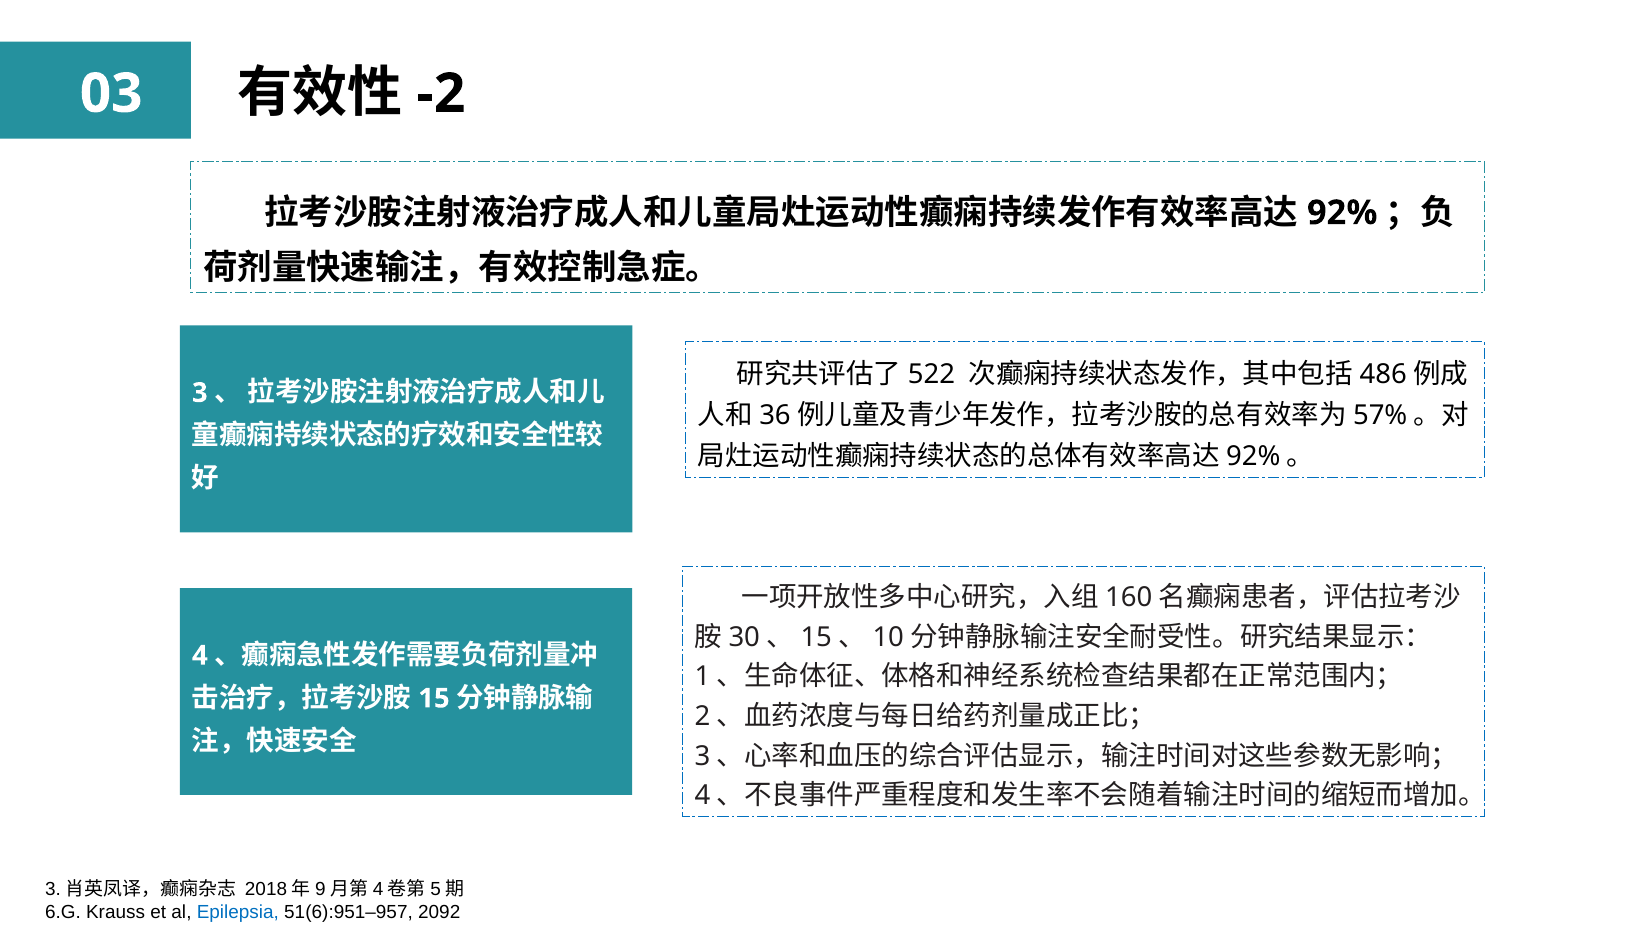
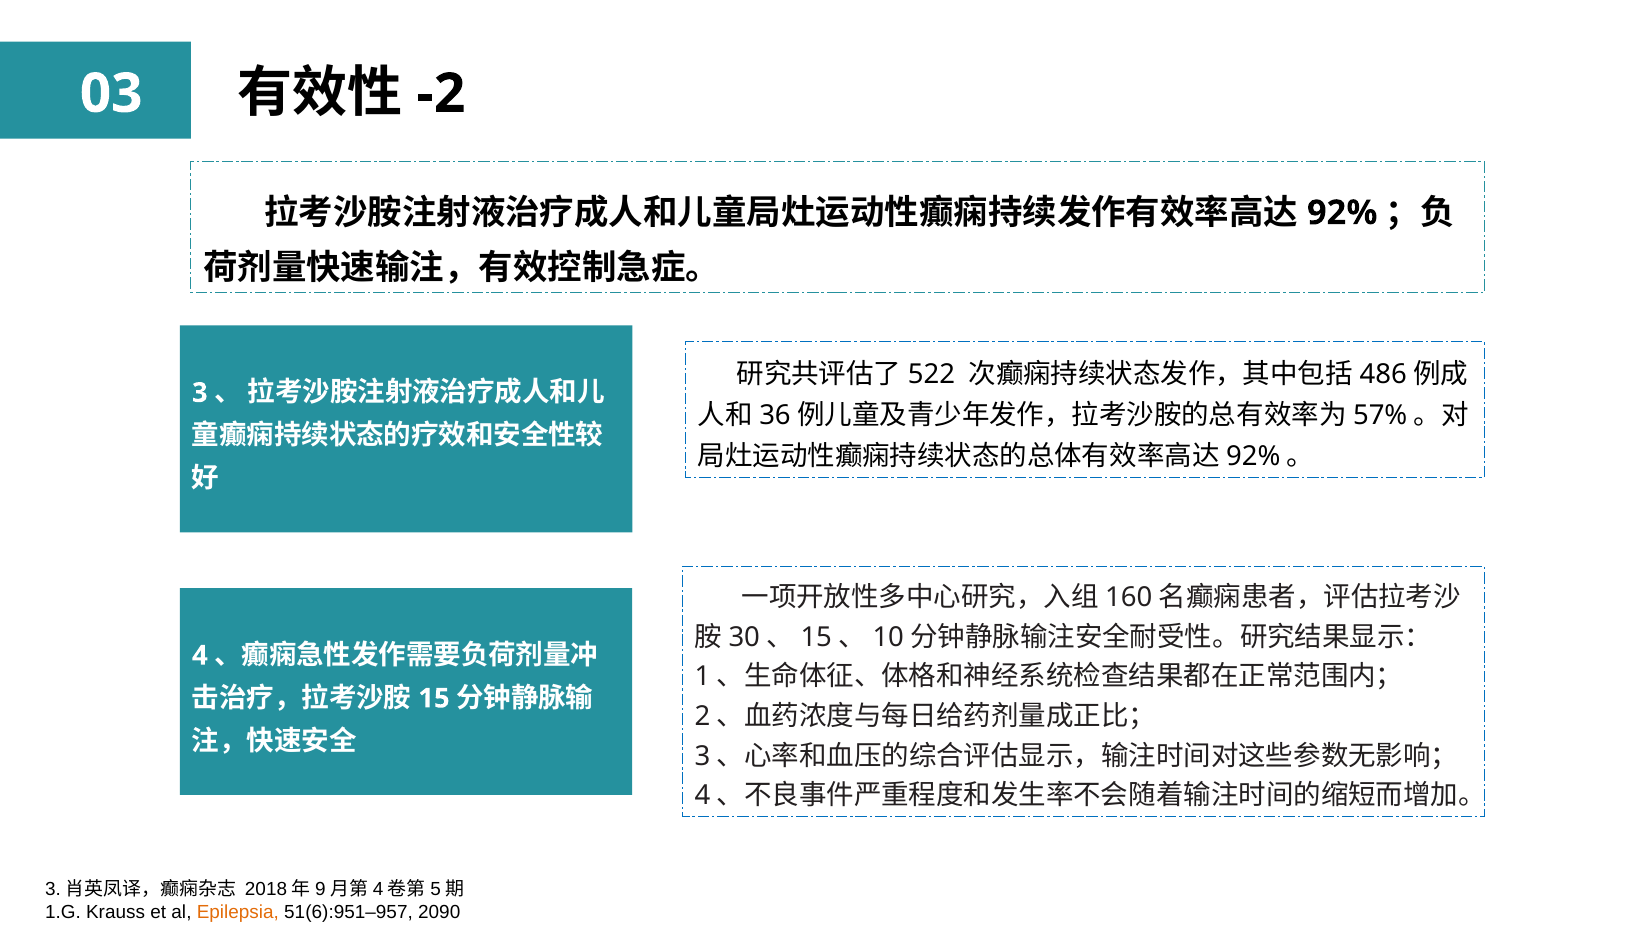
6.G: 6.G -> 1.G (63, 912)
Epilepsia colour: blue -> orange (238, 912)
2092: 2092 -> 2090 (439, 912)
